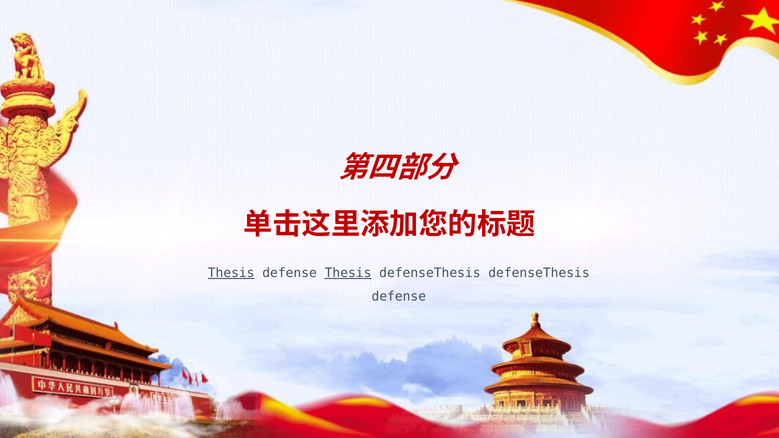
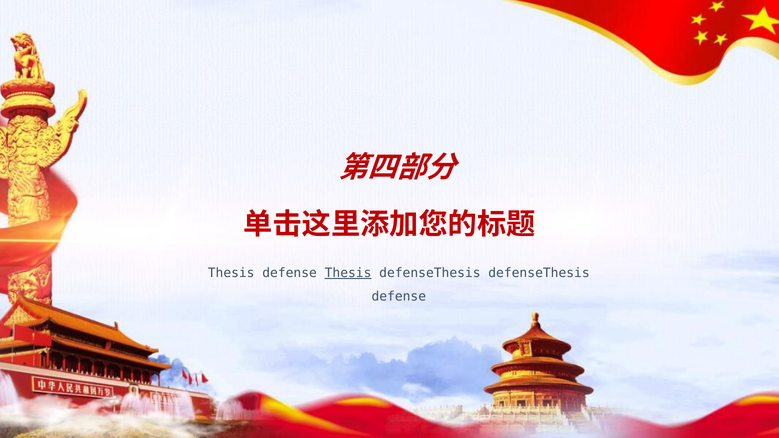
Thesis underline: present -> none (231, 273)
